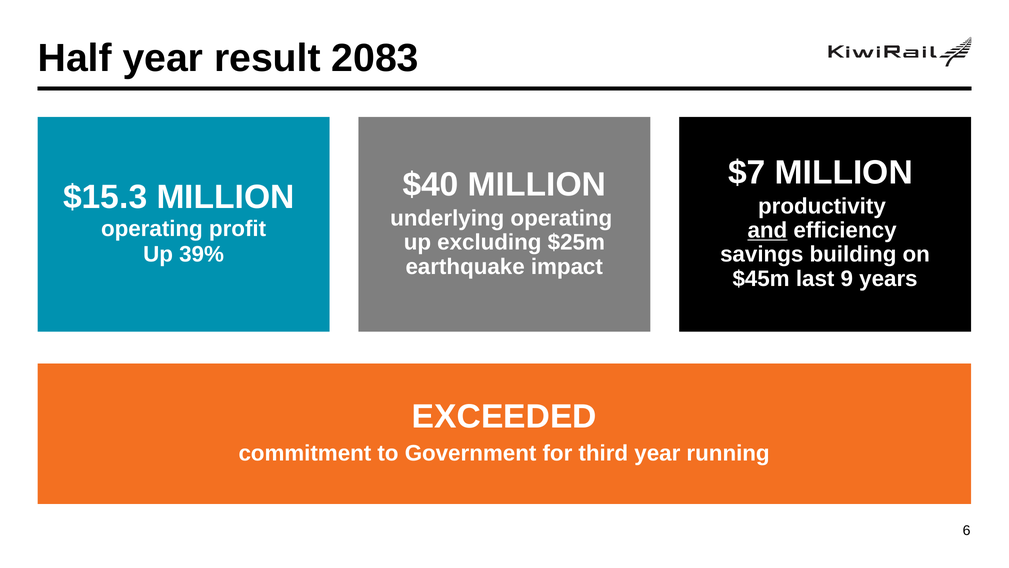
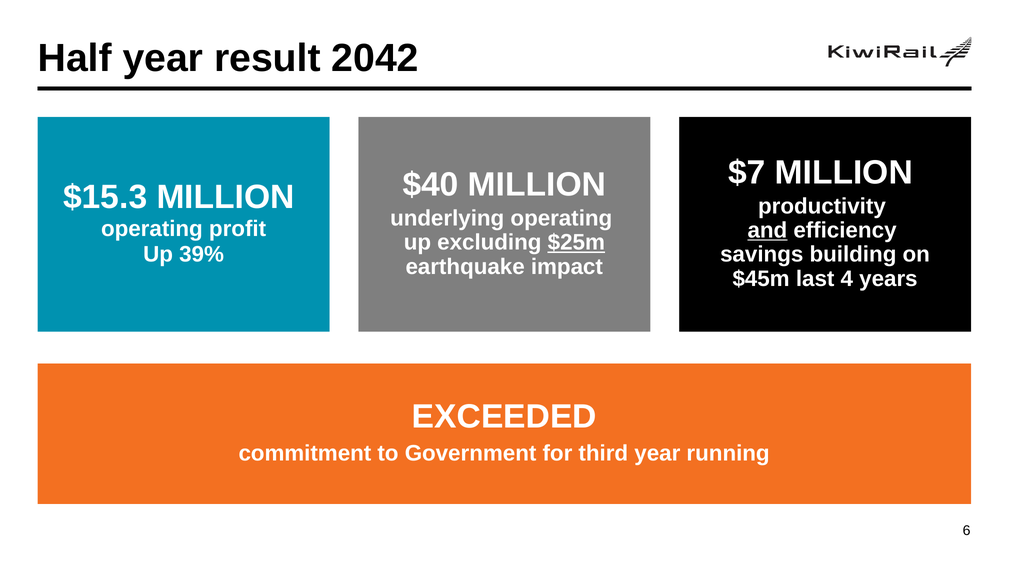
2083: 2083 -> 2042 (375, 58)
$25m underline: none -> present (576, 242)
9: 9 -> 4 (847, 279)
